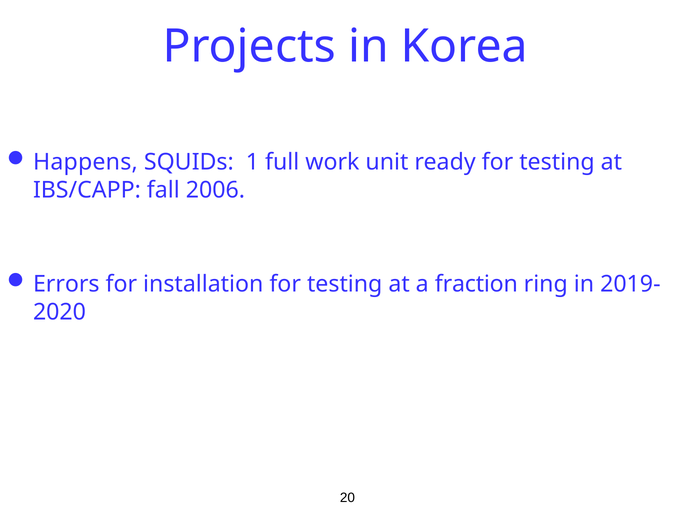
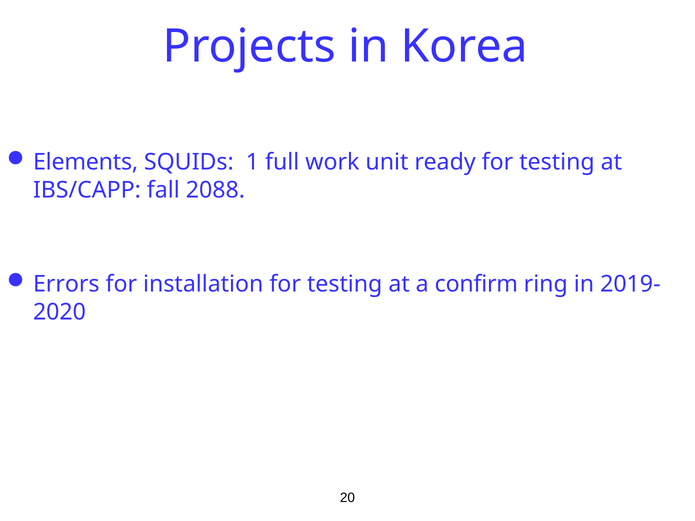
Happens: Happens -> Elements (86, 162)
2006: 2006 -> 2088 (215, 190)
fraction: fraction -> confirm (476, 284)
